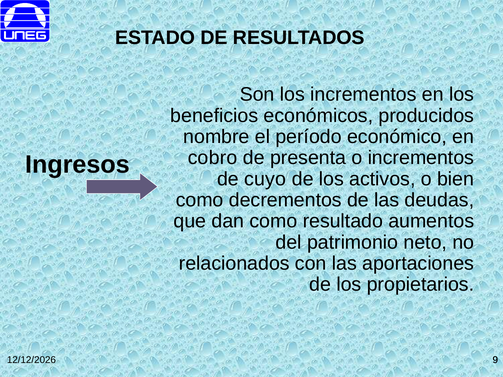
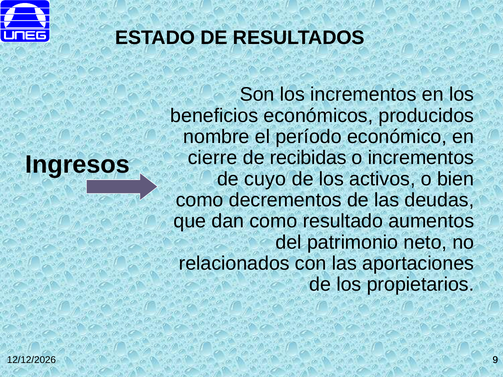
cobro: cobro -> cierre (213, 158)
presenta: presenta -> recibidas (308, 158)
